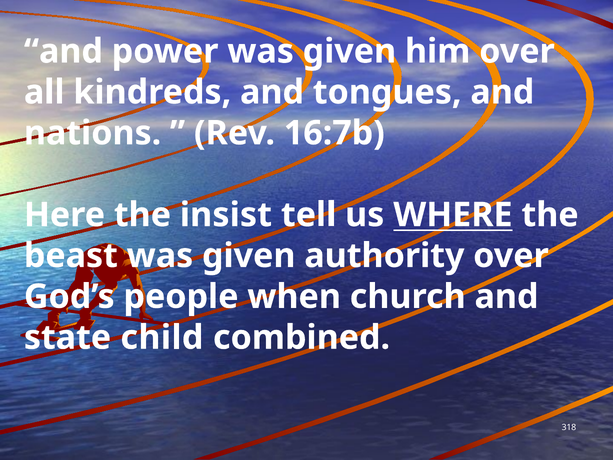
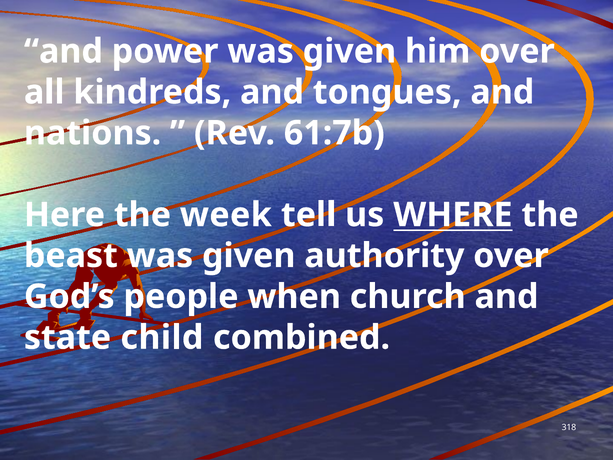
16:7b: 16:7b -> 61:7b (334, 133)
insist: insist -> week (226, 215)
